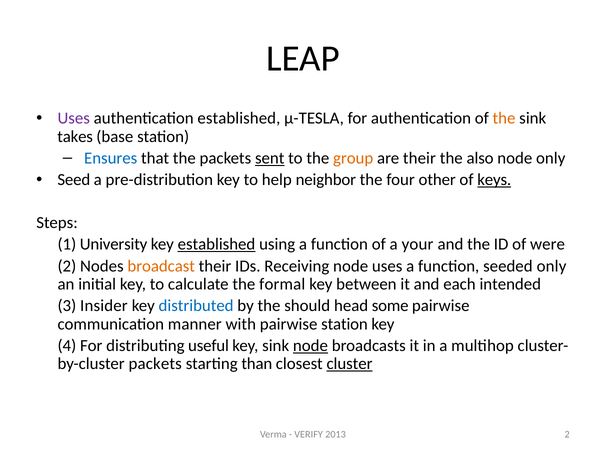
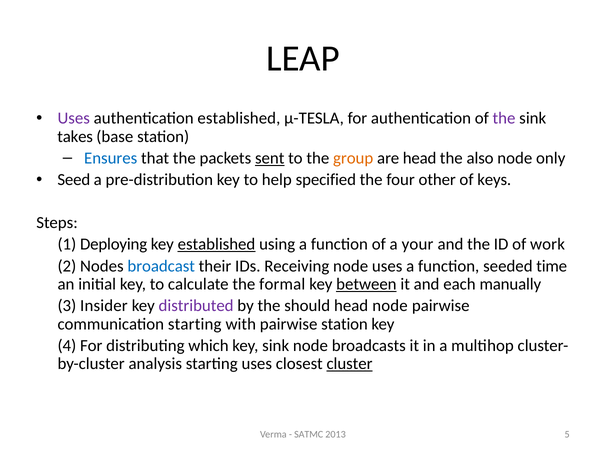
the colour: orange -> purple (504, 118)
are their: their -> head (420, 158)
neighbor: neighbor -> specified (326, 179)
keys underline: present -> none (494, 179)
University: University -> Deploying (114, 244)
were: were -> work (547, 244)
broadcast colour: orange -> blue (161, 266)
seeded only: only -> time (552, 266)
between underline: none -> present (366, 284)
intended: intended -> manually (510, 284)
distributed colour: blue -> purple (196, 305)
head some: some -> node (390, 305)
communication manner: manner -> starting (195, 324)
useful: useful -> which (208, 345)
node underline: present -> none (310, 345)
packets: packets -> analysis (155, 363)
starting than: than -> uses (257, 363)
VERIFY: VERIFY -> SATMC (309, 434)
2013 2: 2 -> 5 (567, 434)
